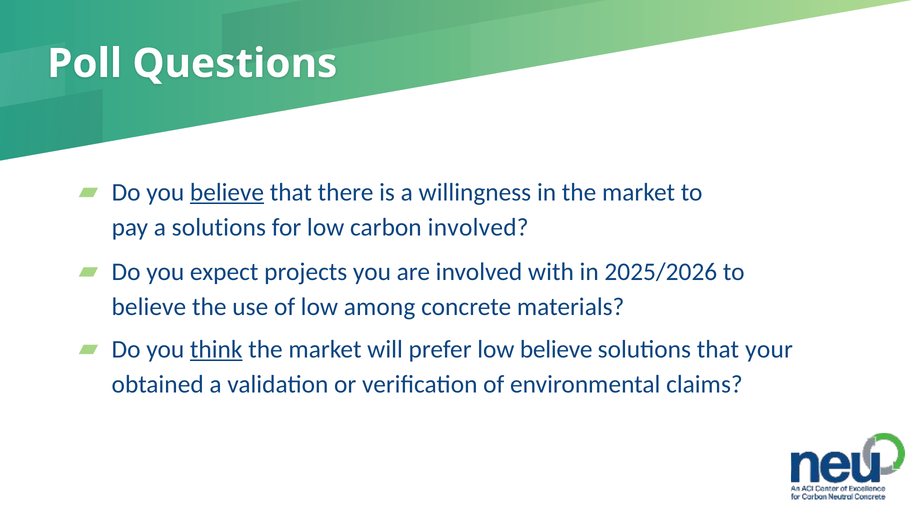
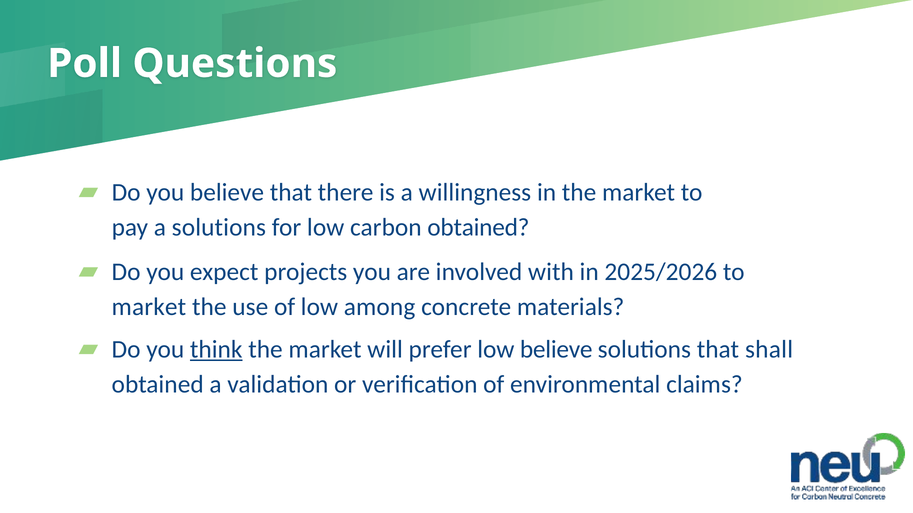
believe underline: present -> none (227, 192)
carbon involved: involved -> obtained (478, 227)
believe: believe -> market (149, 307)
your: your -> shall (769, 350)
